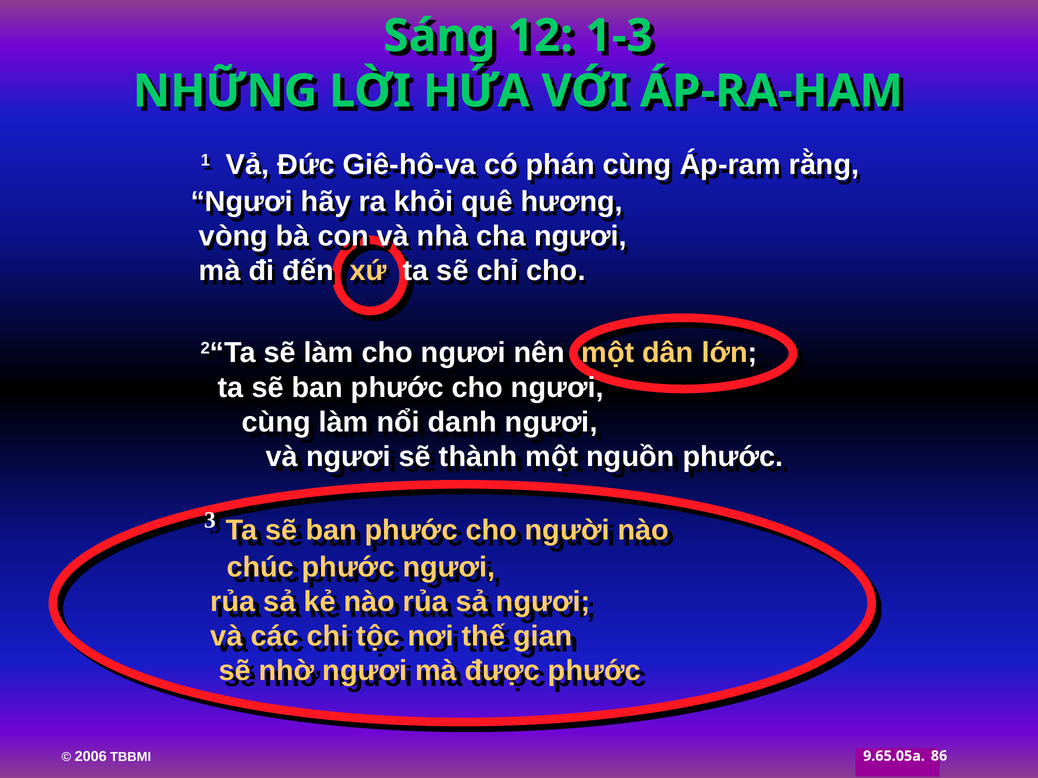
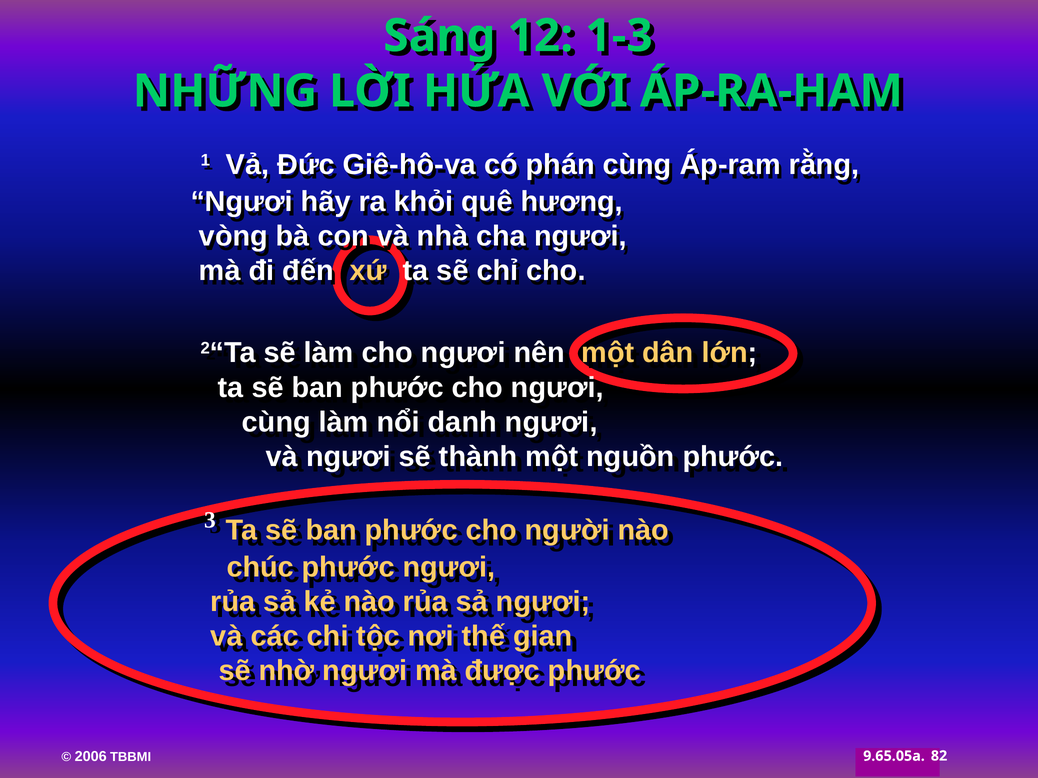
86: 86 -> 82 (939, 756)
